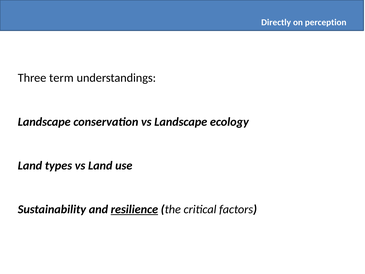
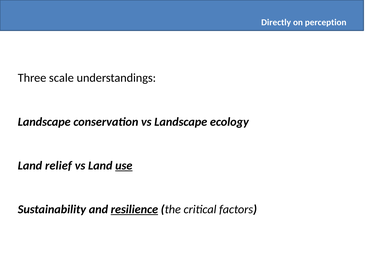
term: term -> scale (61, 78)
types: types -> relief (58, 165)
use underline: none -> present (124, 165)
